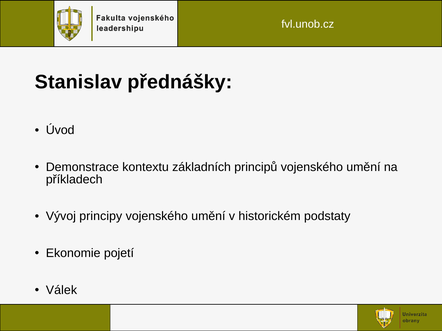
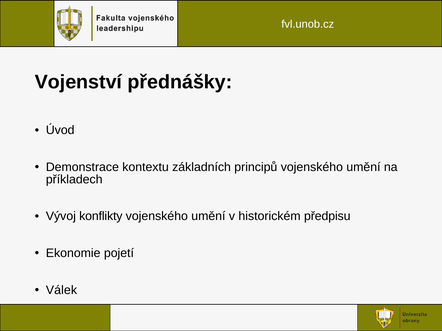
Stanislav: Stanislav -> Vojenství (78, 82)
principy: principy -> konflikty (101, 217)
podstaty: podstaty -> předpisu (327, 217)
